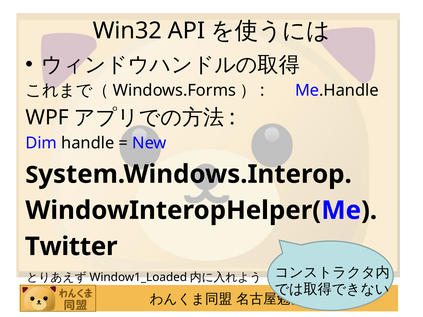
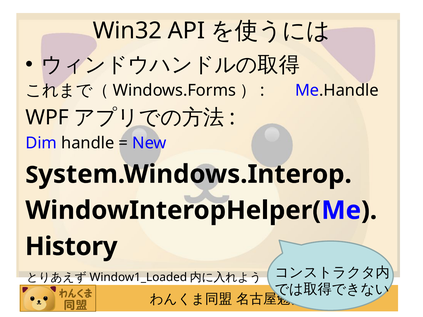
Twitter: Twitter -> History (71, 247)
